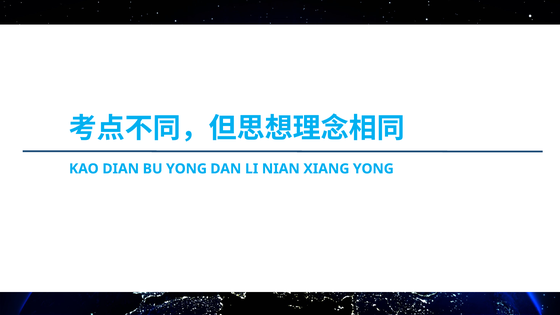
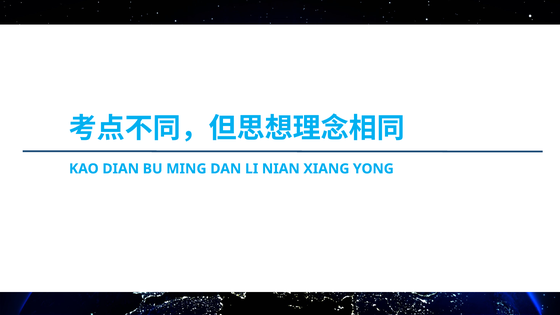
BU YONG: YONG -> MING (186, 169)
